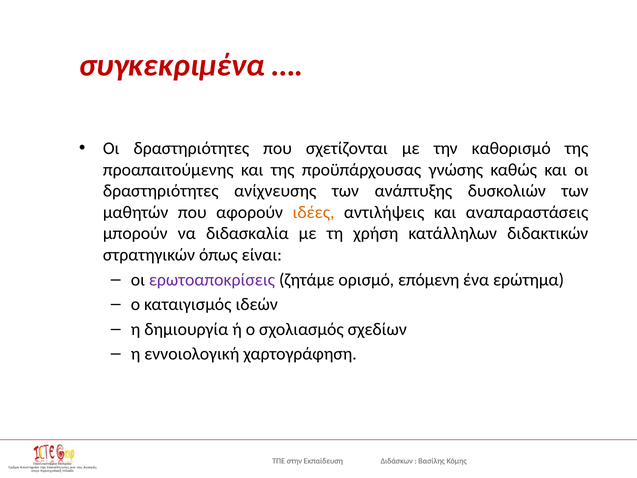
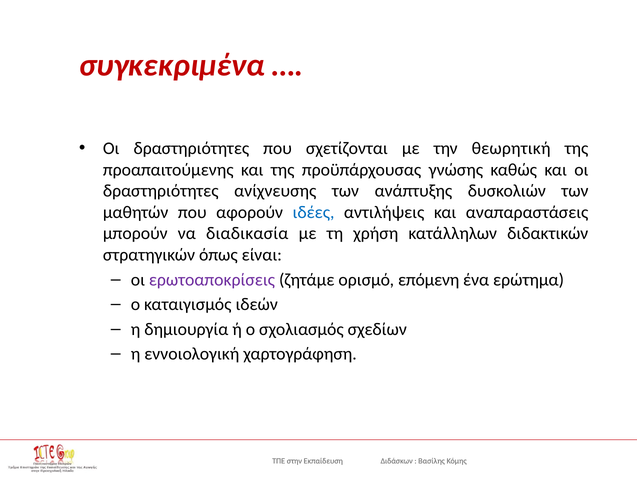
καθορισμό: καθορισμό -> θεωρητική (511, 149)
ιδέες colour: orange -> blue (314, 212)
διδασκαλία: διδασκαλία -> διαδικασία (247, 234)
